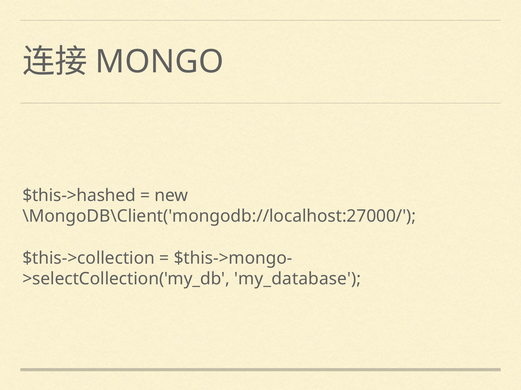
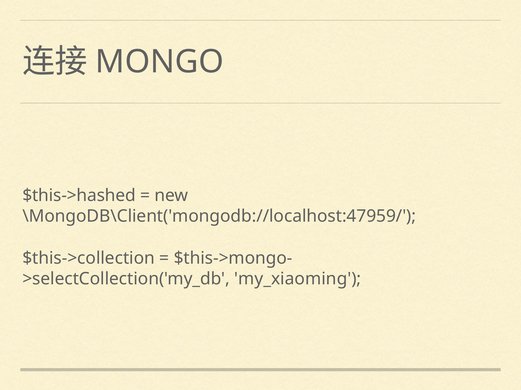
\MongoDB\Client('mongodb://localhost:27000/: \MongoDB\Client('mongodb://localhost:27000/ -> \MongoDB\Client('mongodb://localhost:47959/ (219, 216)
my_database: my_database -> my_xiaoming (298, 279)
